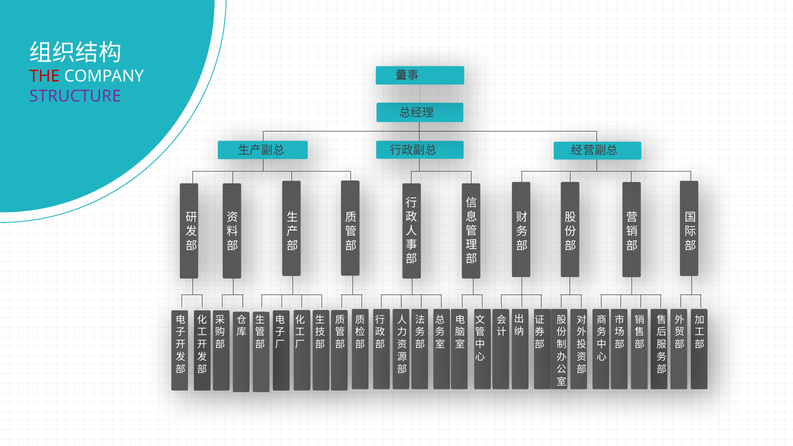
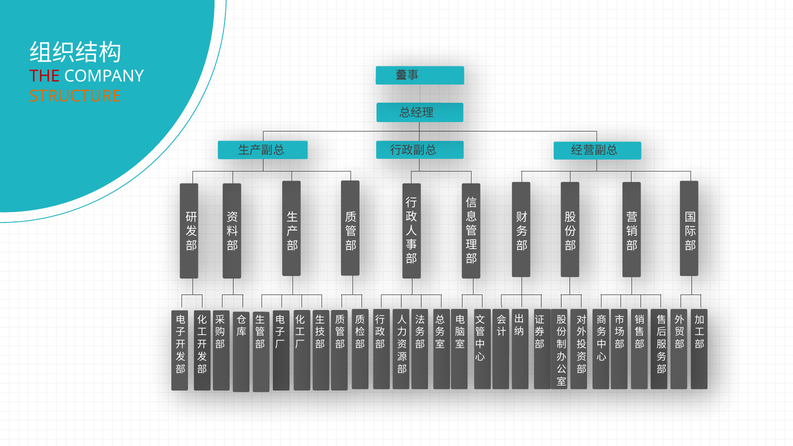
STRUCTURE colour: purple -> orange (75, 96)
